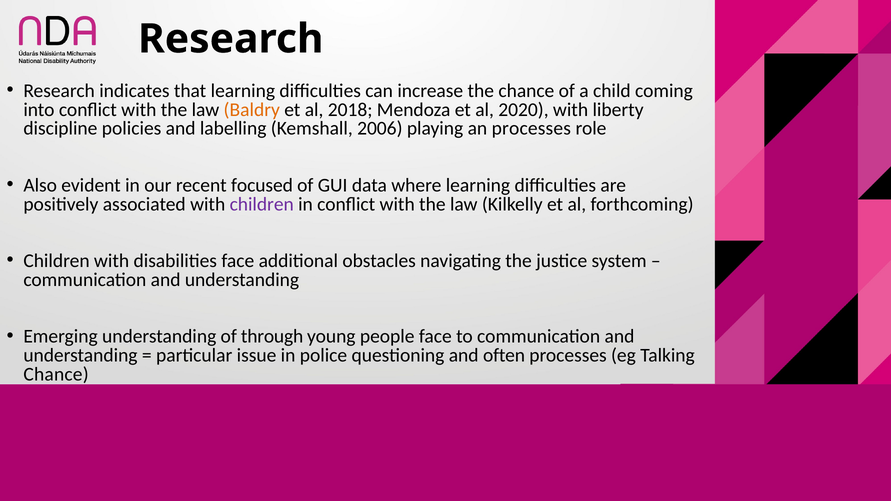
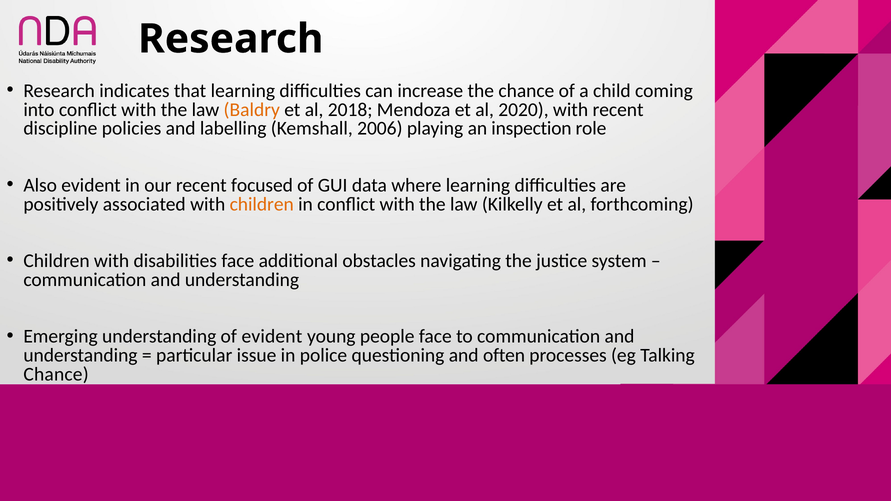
with liberty: liberty -> recent (618, 110)
an processes: processes -> inspection (531, 129)
children colour: purple -> orange (262, 204)
of through: through -> evident (272, 336)
